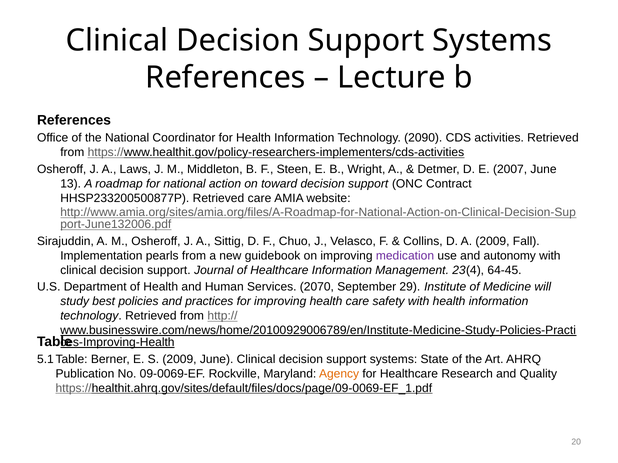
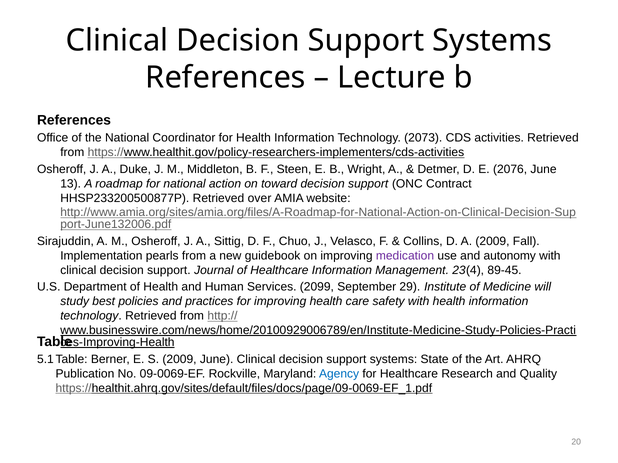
2090: 2090 -> 2073 (423, 138)
Laws: Laws -> Duke (135, 169)
2007: 2007 -> 2076 (510, 169)
Retrieved care: care -> over (260, 198)
64-45: 64-45 -> 89-45 (505, 270)
2070: 2070 -> 2099 (317, 287)
Agency colour: orange -> blue (339, 374)
